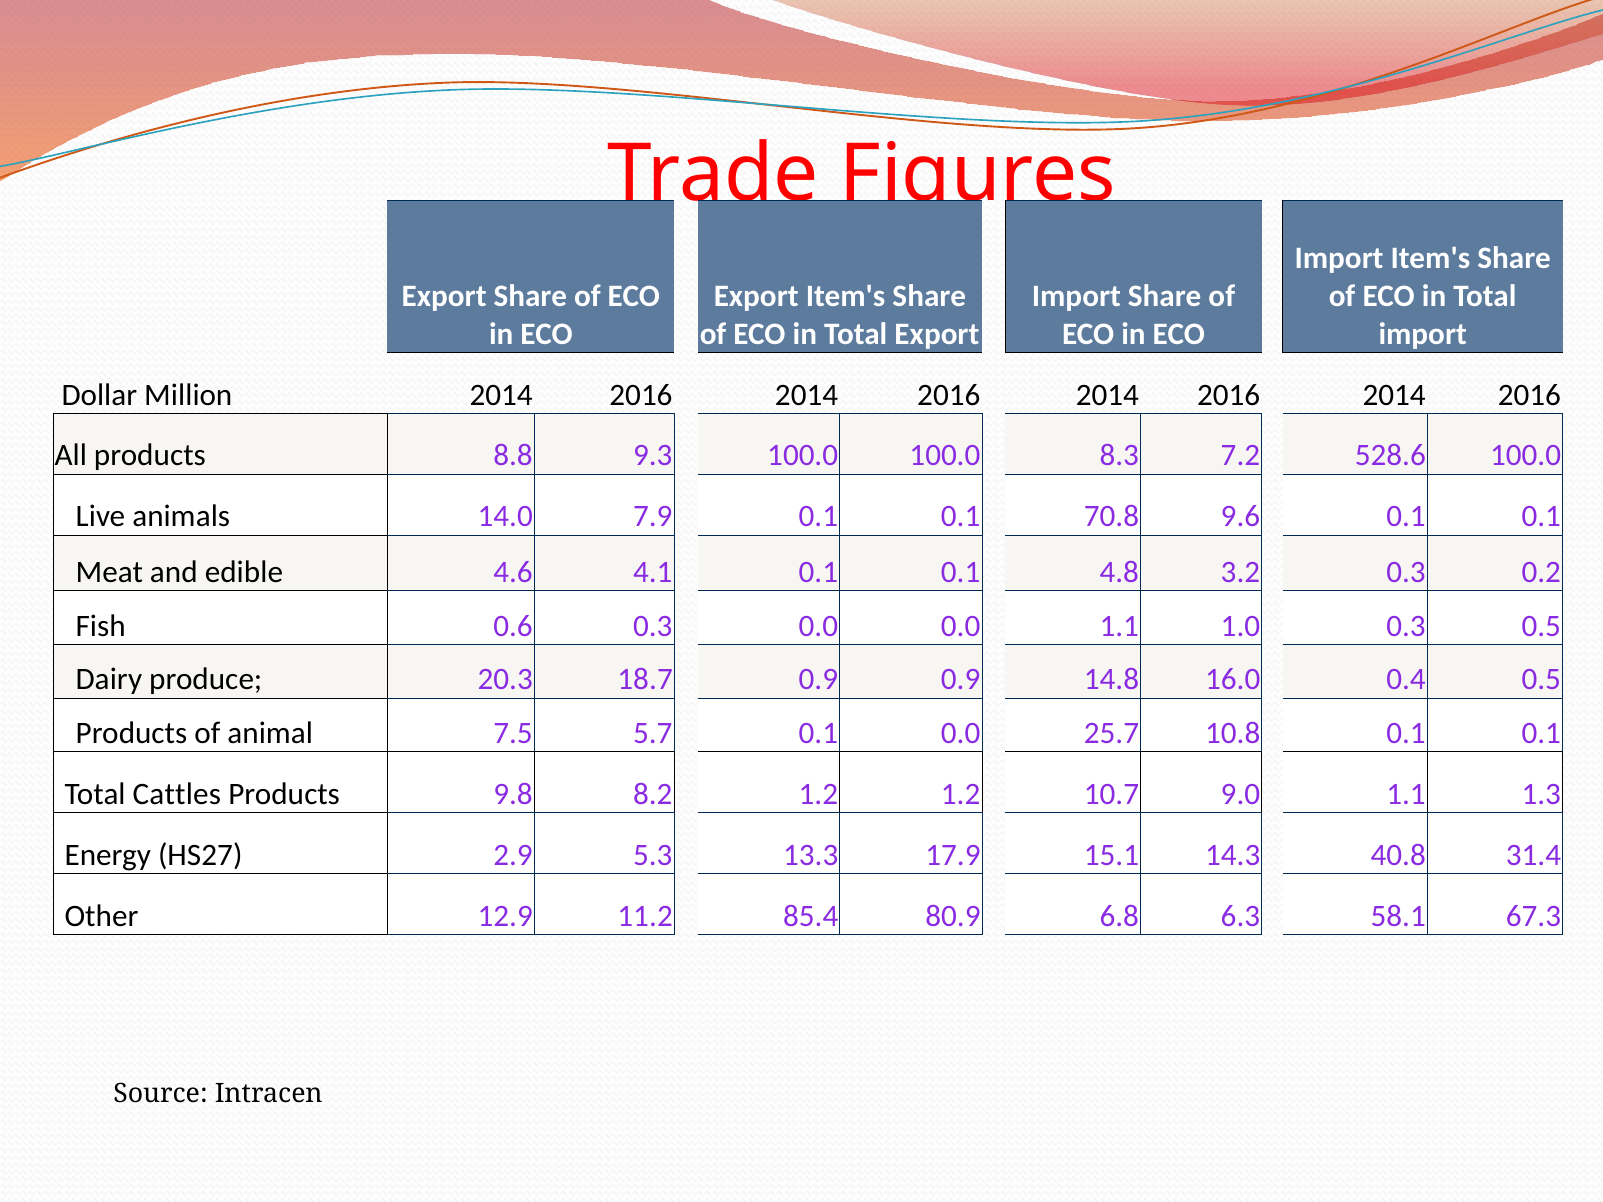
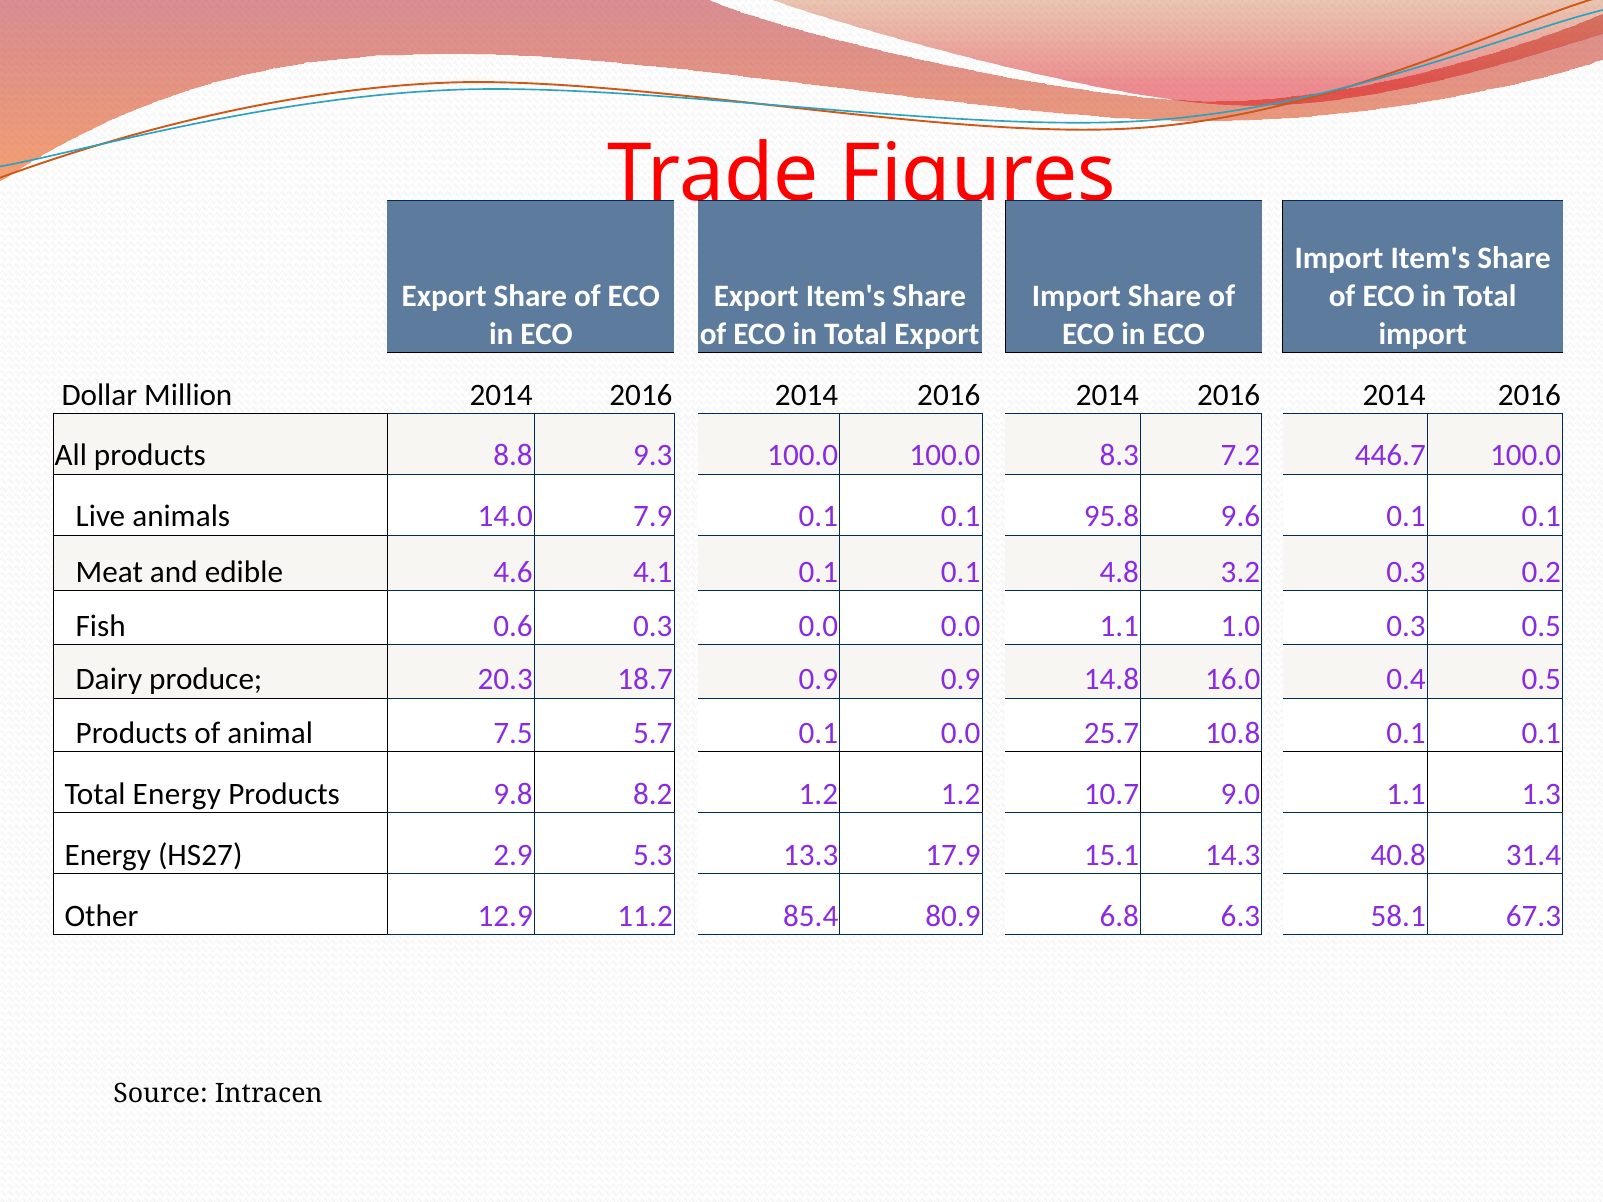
528.6: 528.6 -> 446.7 (1390, 456)
70.8: 70.8 -> 95.8 (1111, 517)
Total Cattles: Cattles -> Energy (177, 794)
